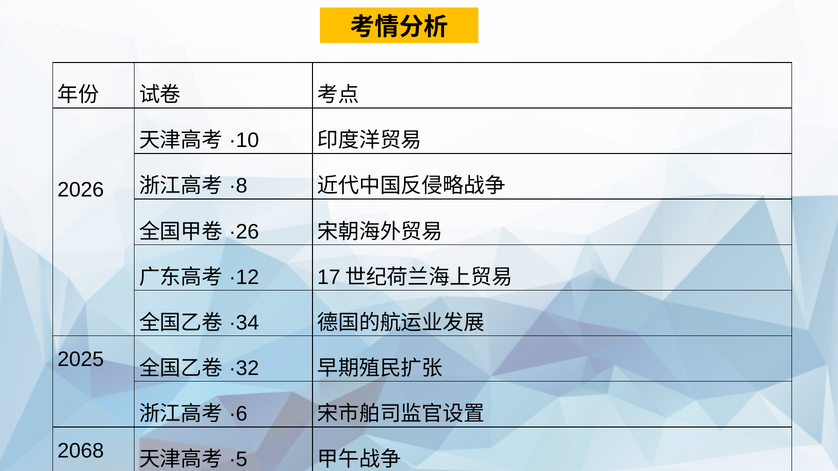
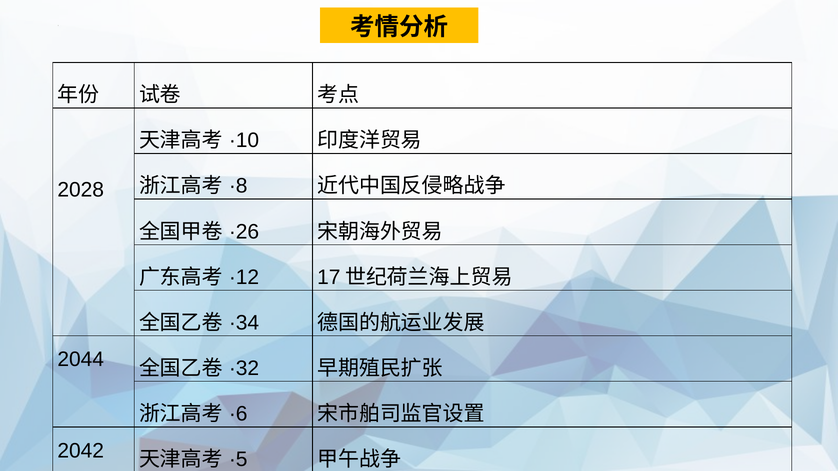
2026: 2026 -> 2028 (81, 190)
2025: 2025 -> 2044 (81, 360)
2068: 2068 -> 2042 (81, 451)
